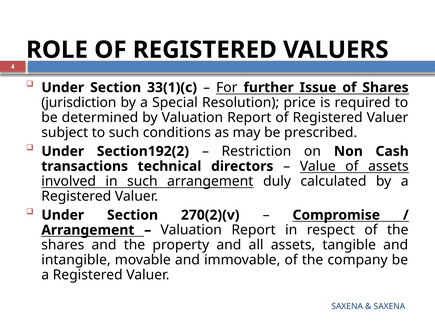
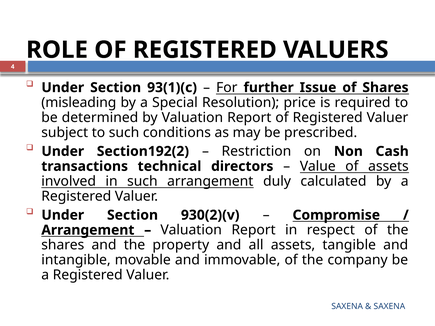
33(1)(c: 33(1)(c -> 93(1)(c (172, 88)
jurisdiction: jurisdiction -> misleading (79, 103)
270(2)(v: 270(2)(v -> 930(2)(v (210, 215)
